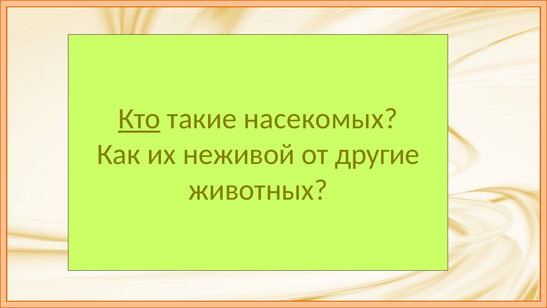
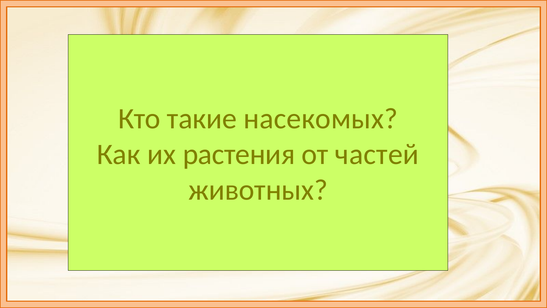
Кто underline: present -> none (139, 119)
неживой: неживой -> растения (239, 154)
другие: другие -> частей (377, 154)
